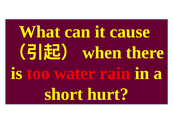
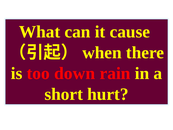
water: water -> down (75, 73)
